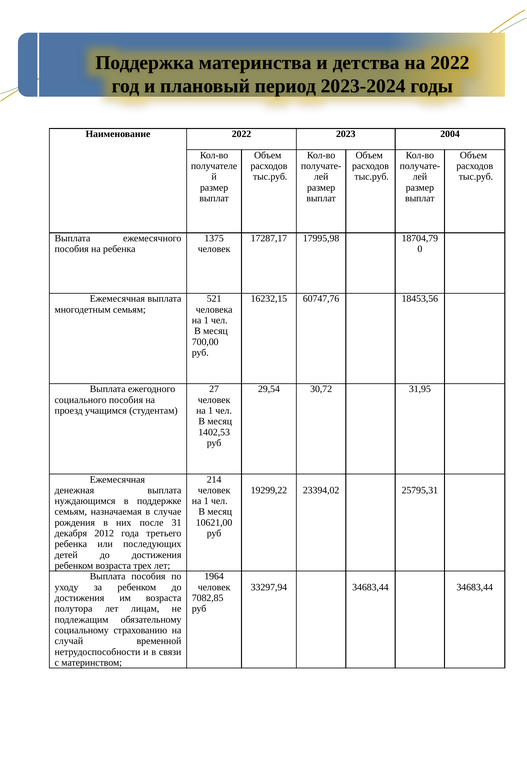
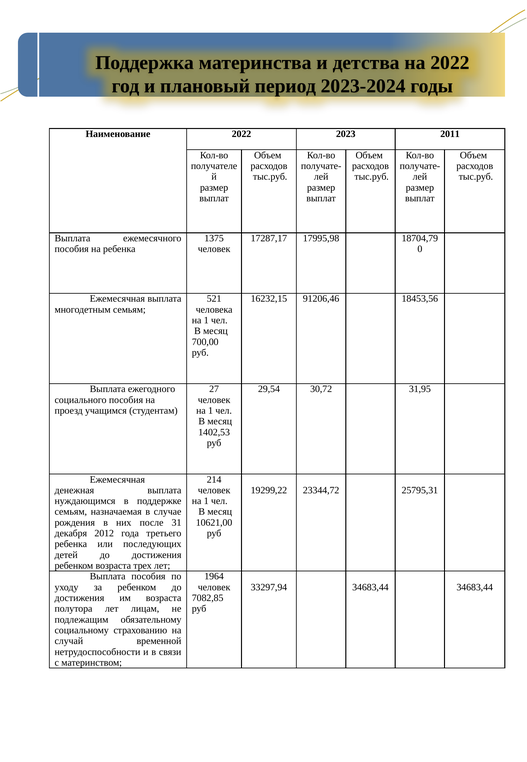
2004: 2004 -> 2011 (450, 134)
60747,76: 60747,76 -> 91206,46 (321, 298)
23394,02: 23394,02 -> 23344,72 (321, 490)
